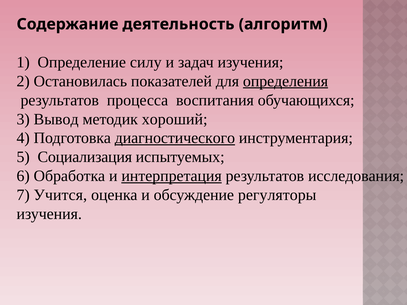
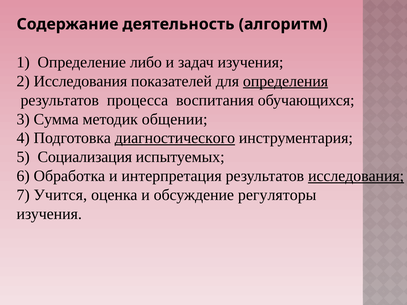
силу: силу -> либо (146, 62)
2 Остановилась: Остановилась -> Исследования (80, 81)
Вывод: Вывод -> Сумма (56, 119)
хороший: хороший -> общении (175, 119)
интерпретация underline: present -> none (172, 176)
исследования underline: none -> present (356, 176)
